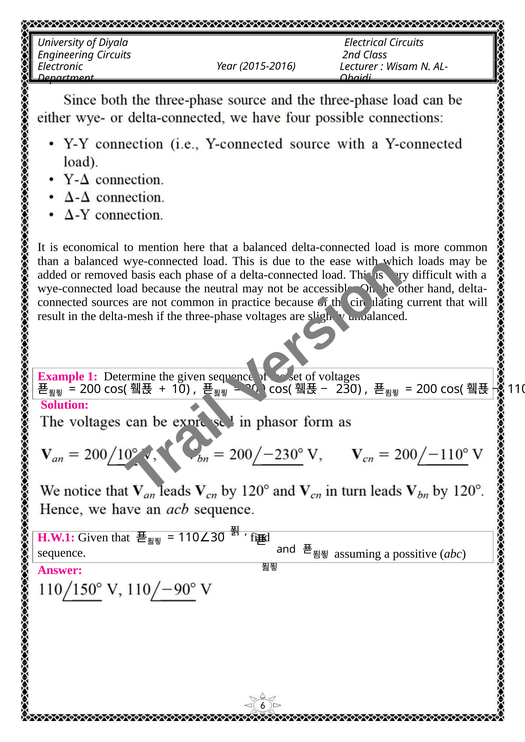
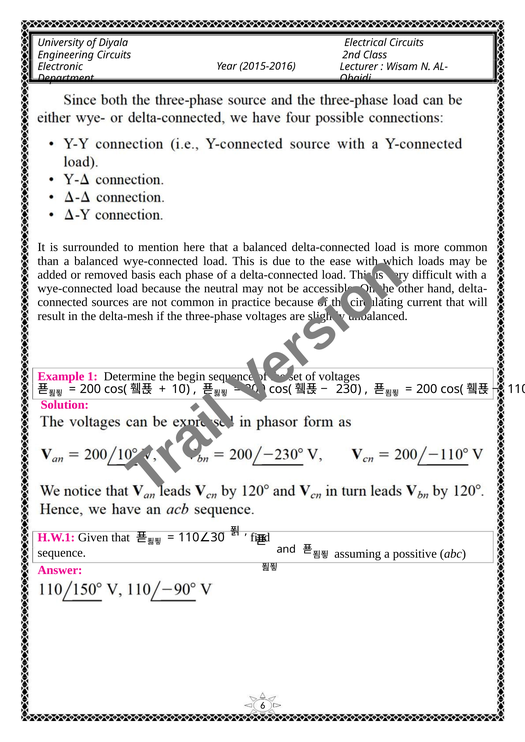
economical: economical -> surrounded (91, 247)
the given: given -> begin (191, 376)
